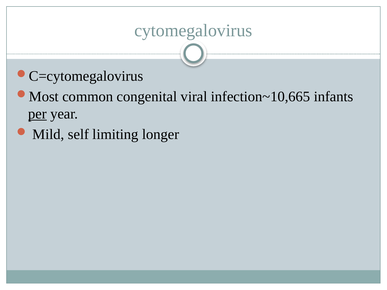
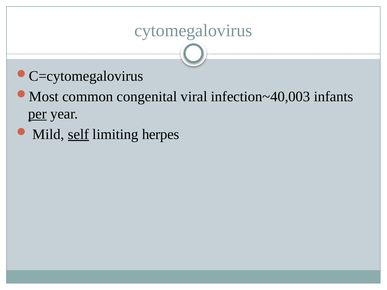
infection~10,665: infection~10,665 -> infection~40,003 (261, 97)
self underline: none -> present (78, 134)
longer: longer -> herpes (161, 134)
